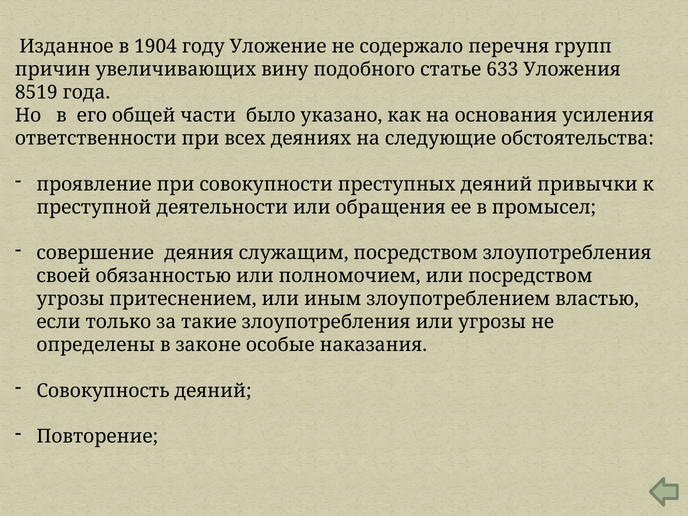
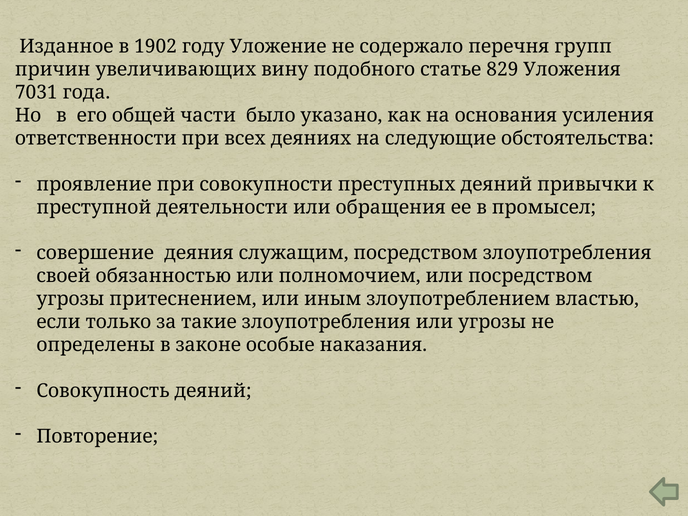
1904: 1904 -> 1902 (156, 47)
633: 633 -> 829 (502, 70)
8519: 8519 -> 7031 (36, 93)
